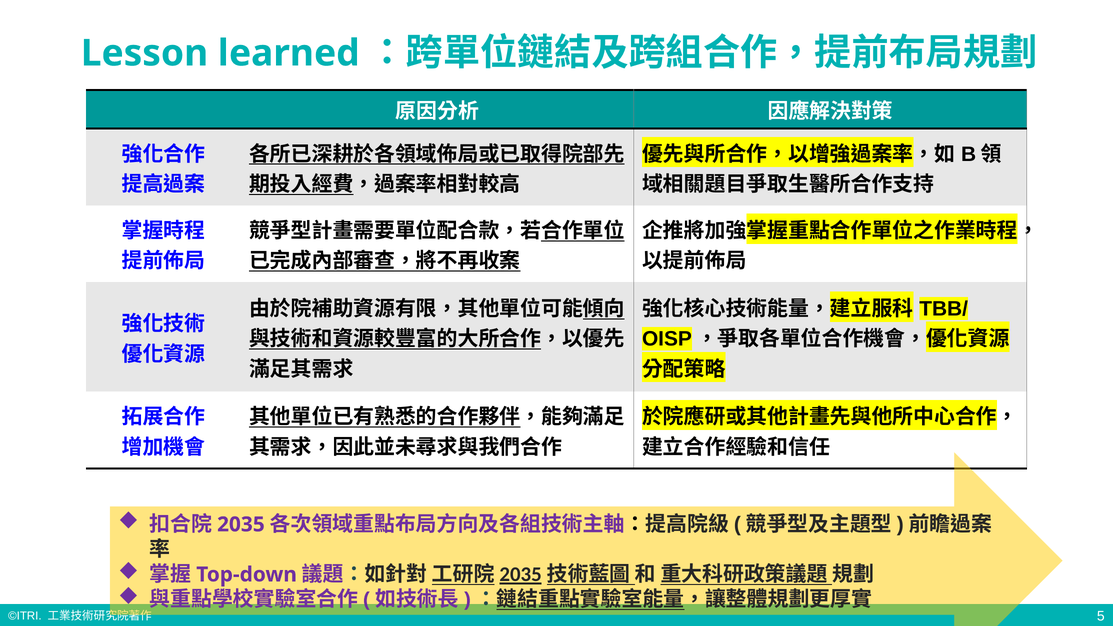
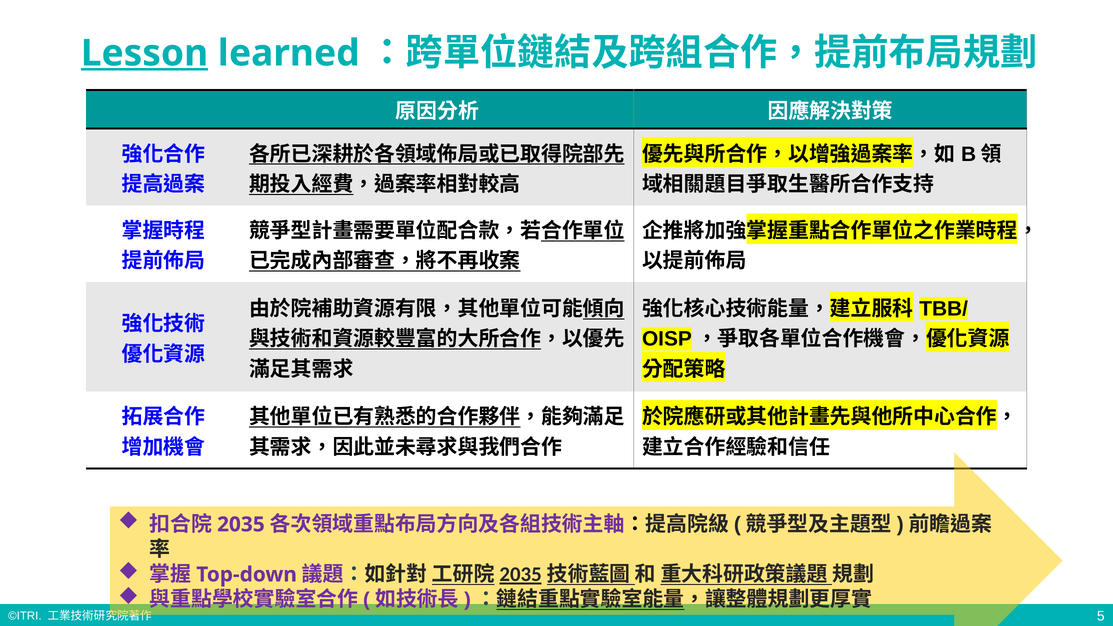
Lesson underline: none -> present (144, 53)
